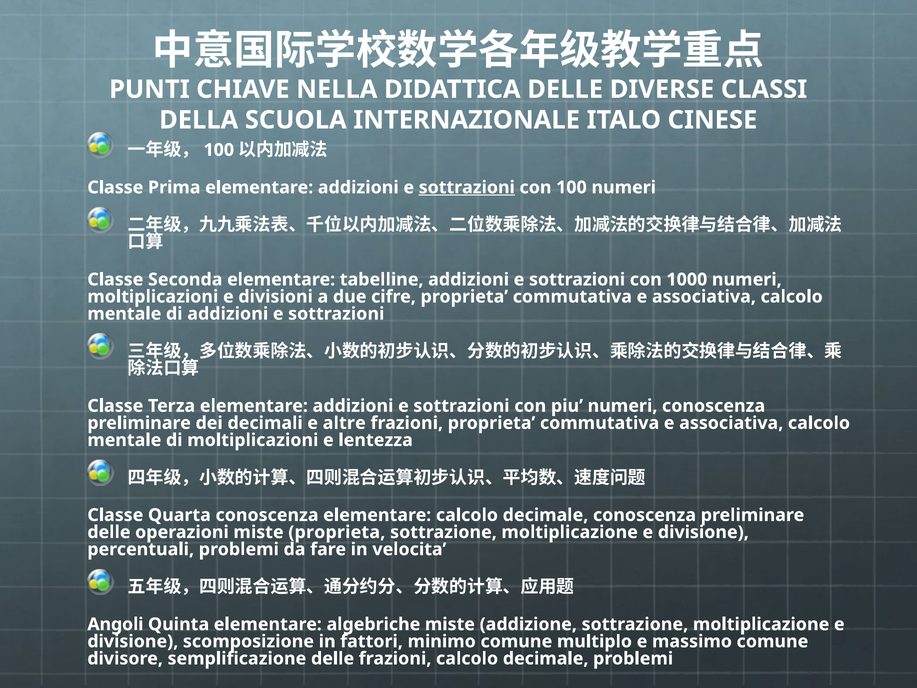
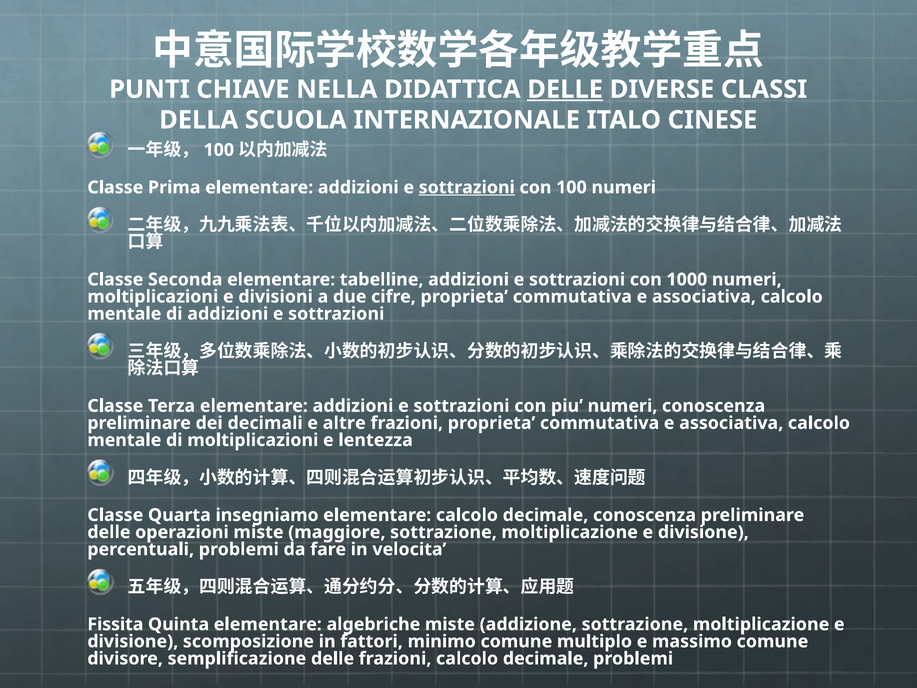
DELLE underline: none -> present (565, 89)
Quarta conoscenza: conoscenza -> insegniamo (267, 515)
miste proprieta: proprieta -> maggiore (337, 532)
Angoli: Angoli -> Fissita (115, 624)
